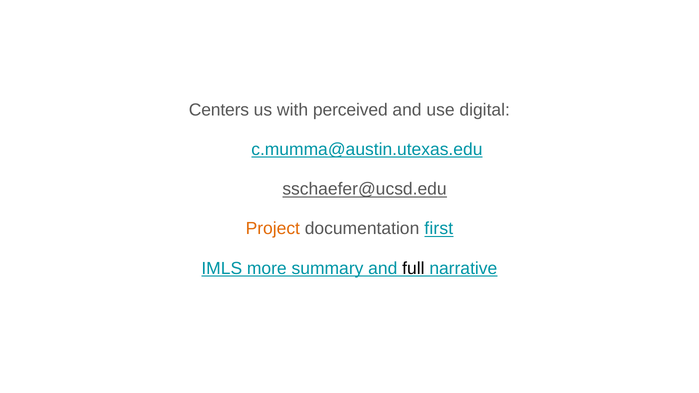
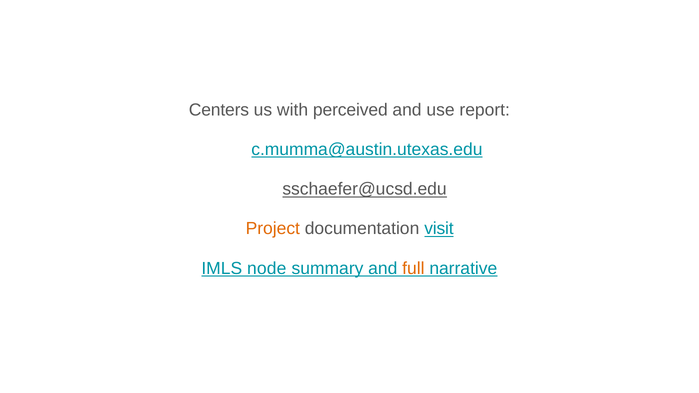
digital: digital -> report (485, 110)
first: first -> visit (439, 229)
more: more -> node (267, 268)
full colour: black -> orange (413, 268)
